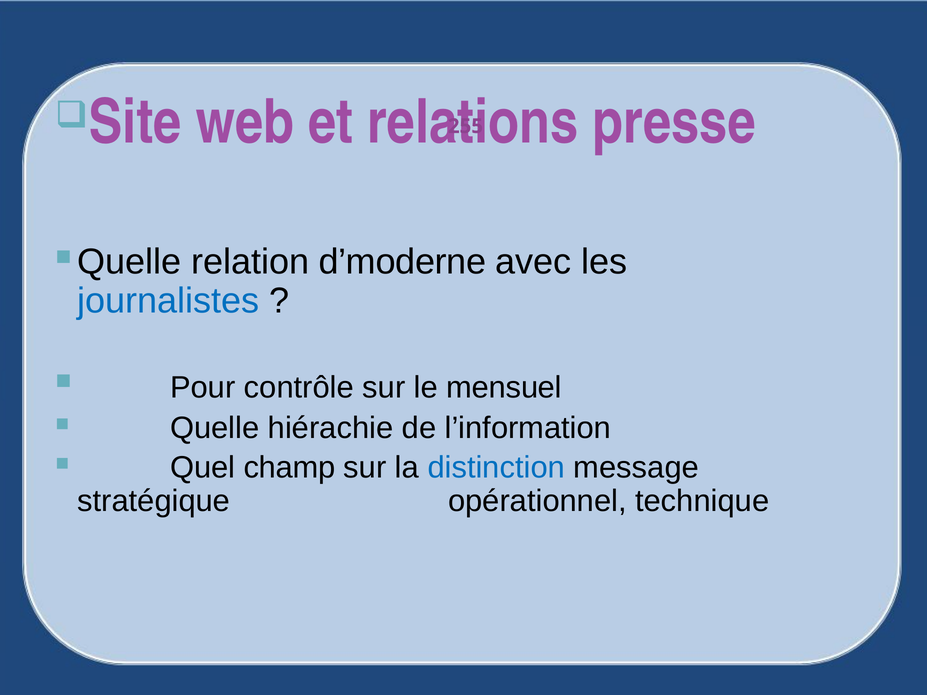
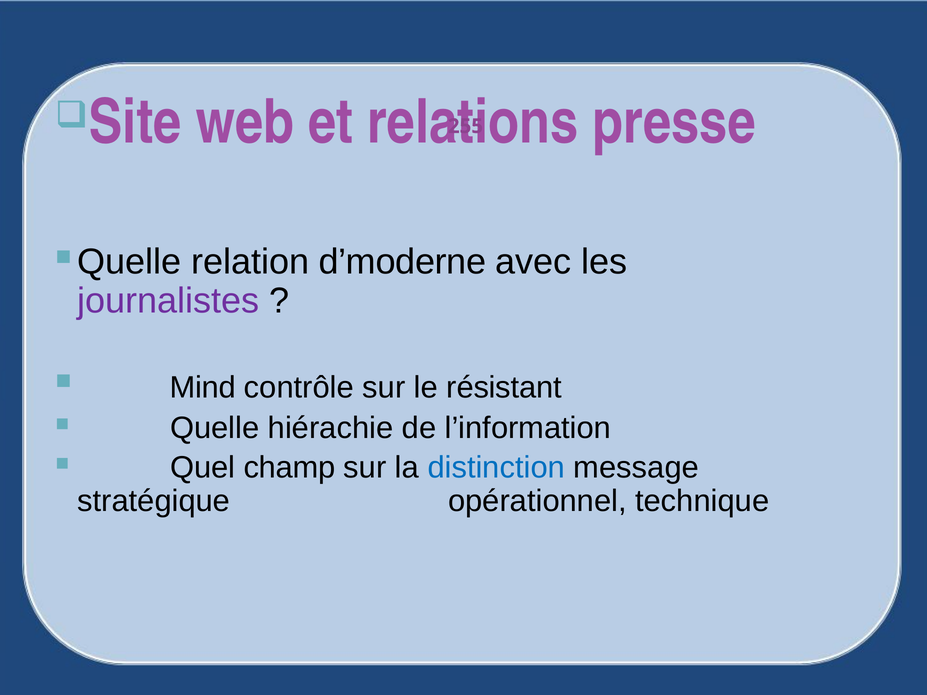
journalistes colour: blue -> purple (168, 301)
Pour: Pour -> Mind (203, 388)
mensuel: mensuel -> résistant (504, 388)
